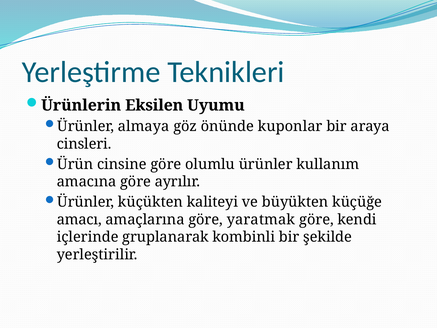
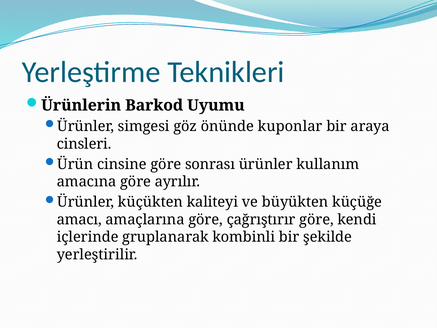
Eksilen: Eksilen -> Barkod (154, 105)
almaya: almaya -> simgesi (144, 126)
olumlu: olumlu -> sonrası (210, 164)
yaratmak: yaratmak -> çağrıştırır (261, 220)
